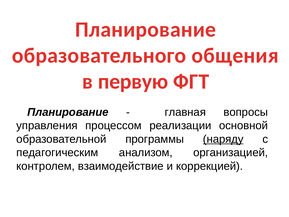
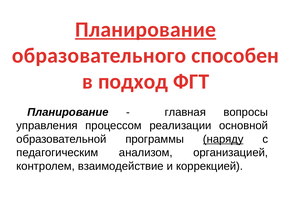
Планирование underline: none -> present (146, 29)
общения: общения -> способен (235, 55)
первую: первую -> подход (133, 82)
